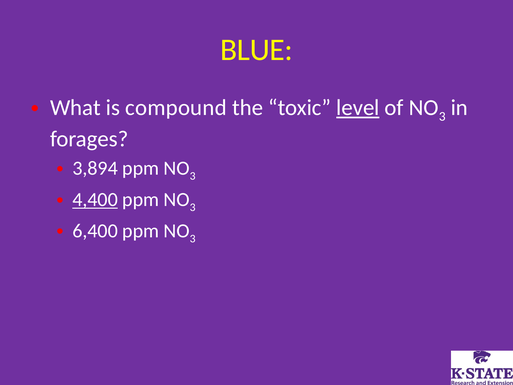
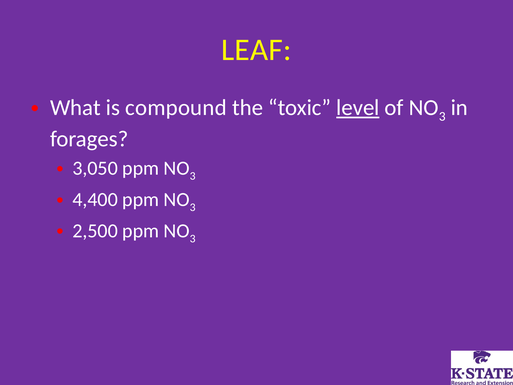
BLUE: BLUE -> LEAF (256, 50)
3,894: 3,894 -> 3,050 (95, 168)
4,400 underline: present -> none (95, 199)
6,400: 6,400 -> 2,500 (95, 231)
